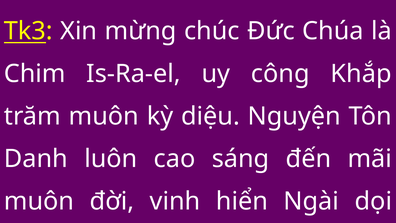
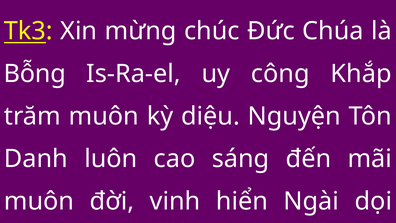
Chim: Chim -> Bỗng (35, 74)
